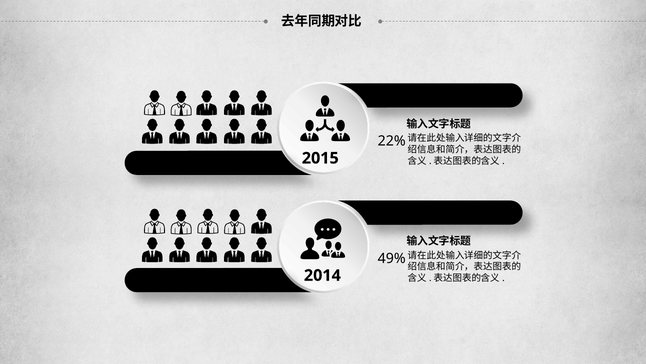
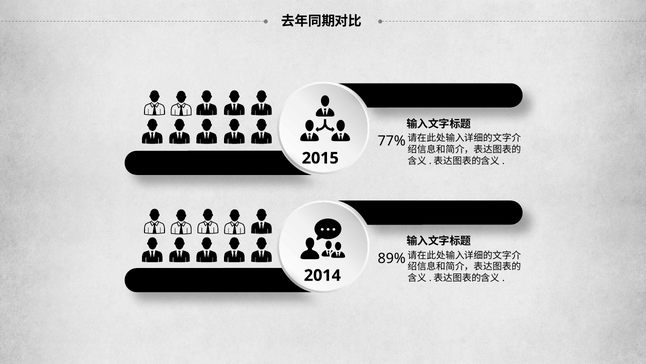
22%: 22% -> 77% (392, 141)
49%: 49% -> 89% (392, 258)
